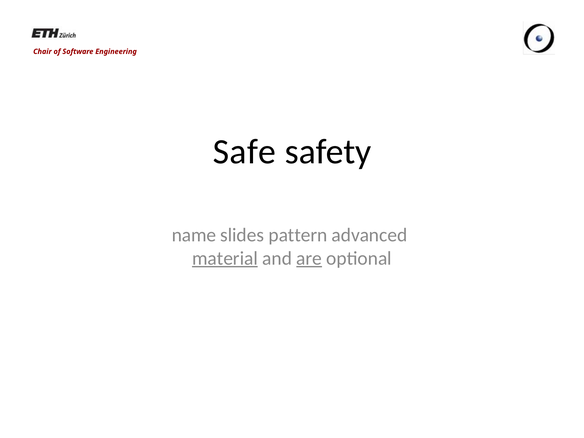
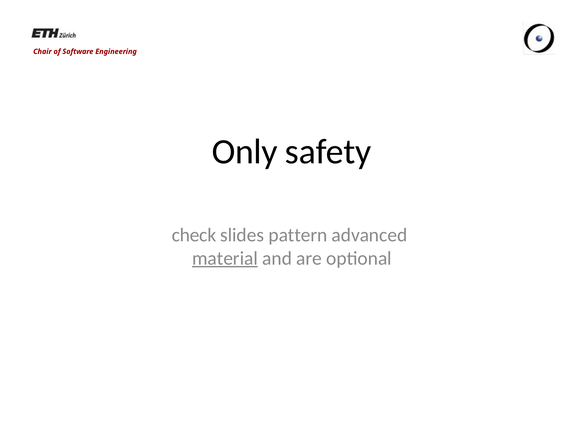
Safe: Safe -> Only (245, 152)
name: name -> check (194, 235)
are underline: present -> none (309, 258)
